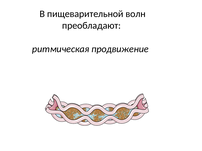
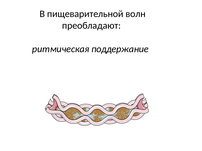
продвижение: продвижение -> поддержание (120, 49)
